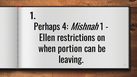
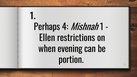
portion: portion -> evening (70, 49)
leaving: leaving -> portion (71, 60)
